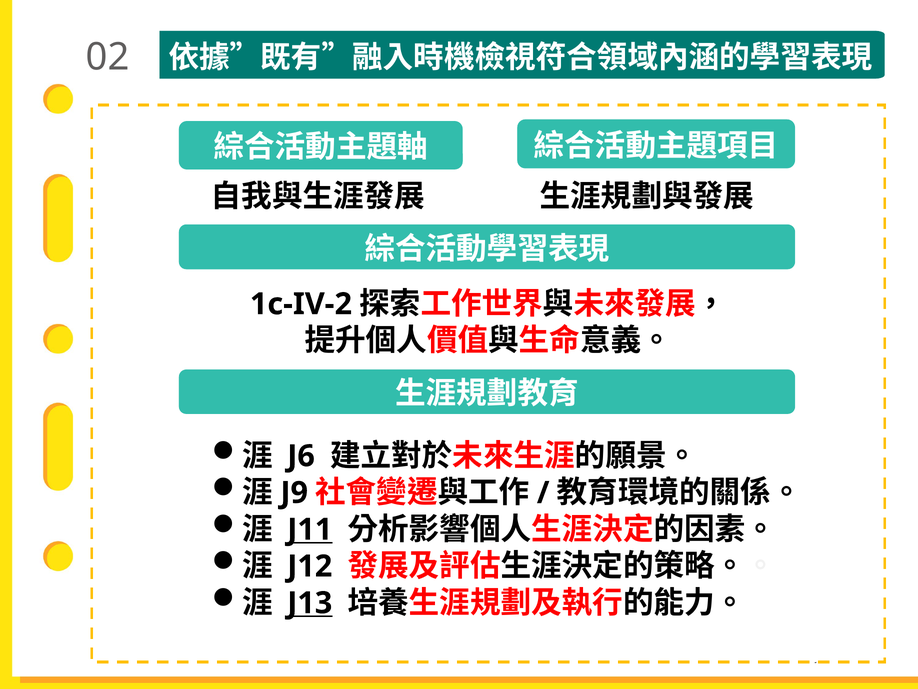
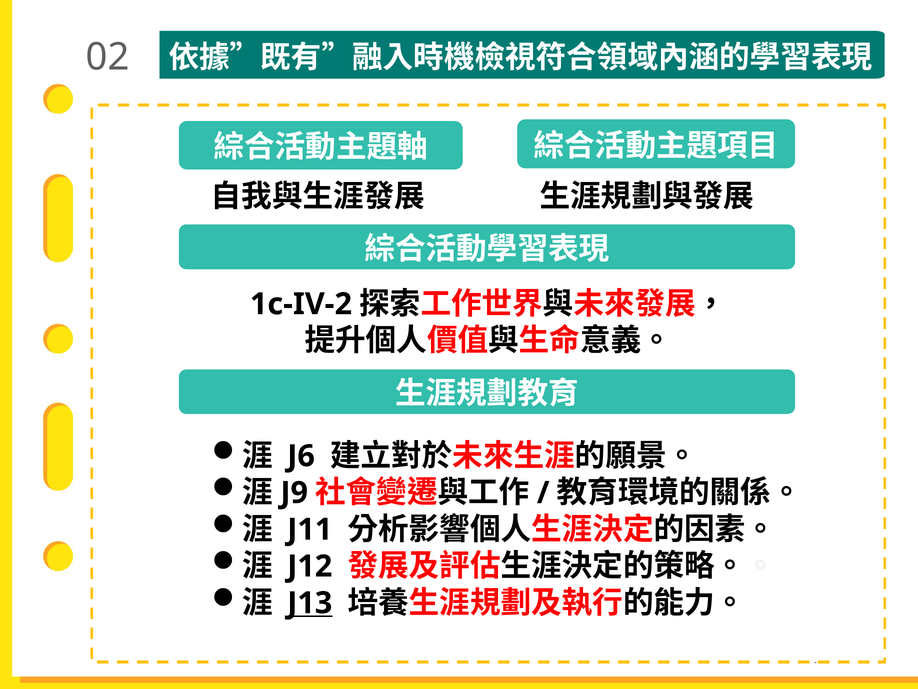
J11 underline: present -> none (310, 529)
